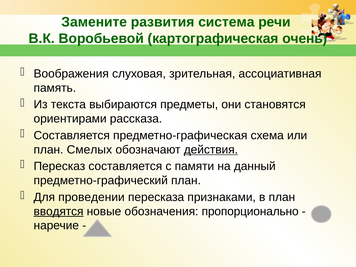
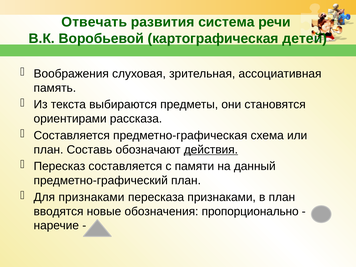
Замените: Замените -> Отвечать (94, 22)
очень: очень -> детей (305, 39)
Смелых: Смелых -> Составь (89, 150)
Для проведении: проведении -> признаками (91, 197)
вводятся underline: present -> none (59, 211)
